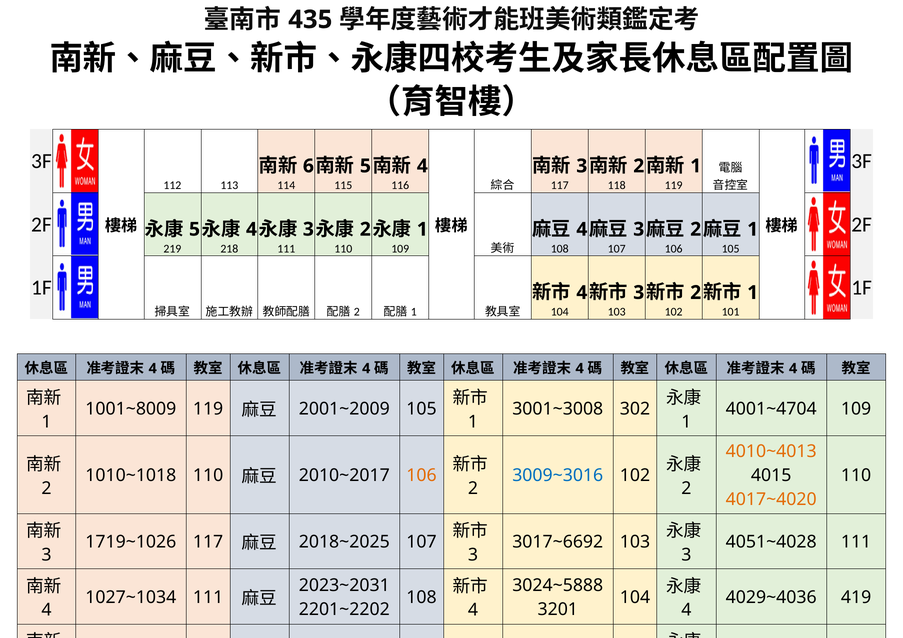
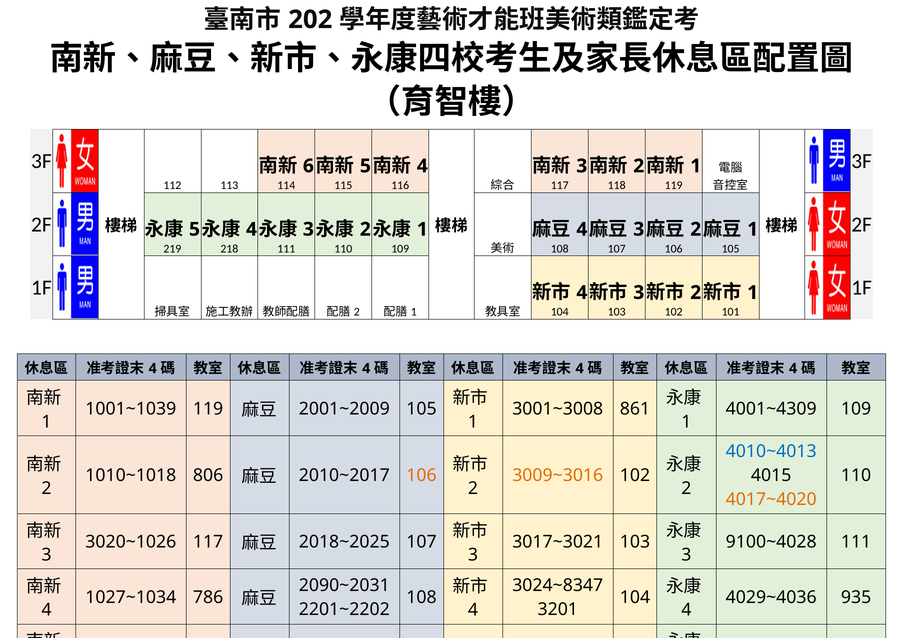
435: 435 -> 202 (310, 20)
1001~8009: 1001~8009 -> 1001~1039 (131, 409)
302: 302 -> 861 (635, 409)
4001~4704: 4001~4704 -> 4001~4309 (771, 409)
4010~4013 colour: orange -> blue (771, 451)
1010~1018 110: 110 -> 806 (208, 475)
3009~3016 colour: blue -> orange (558, 475)
1719~1026: 1719~1026 -> 3020~1026 (131, 542)
3017~6692: 3017~6692 -> 3017~3021 (558, 542)
4051~4028: 4051~4028 -> 9100~4028 (771, 542)
2023~2031: 2023~2031 -> 2090~2031 (344, 585)
3024~5888: 3024~5888 -> 3024~8347 (558, 585)
1027~1034 111: 111 -> 786 (208, 597)
419: 419 -> 935 (856, 597)
